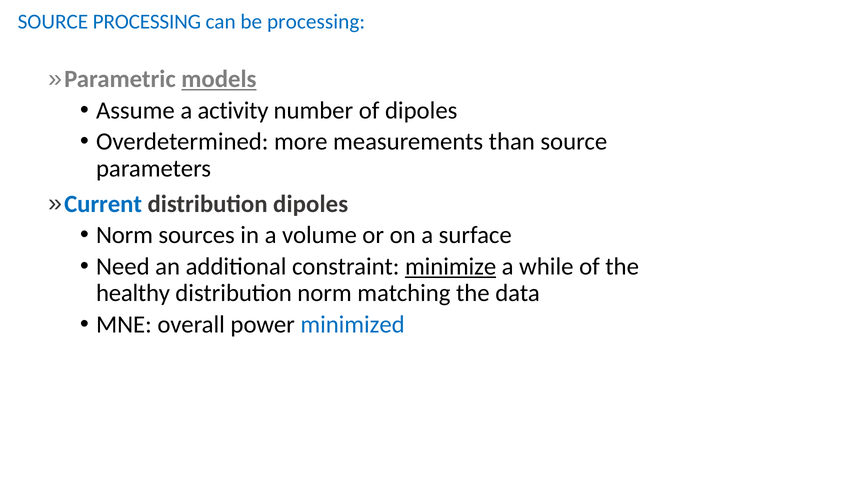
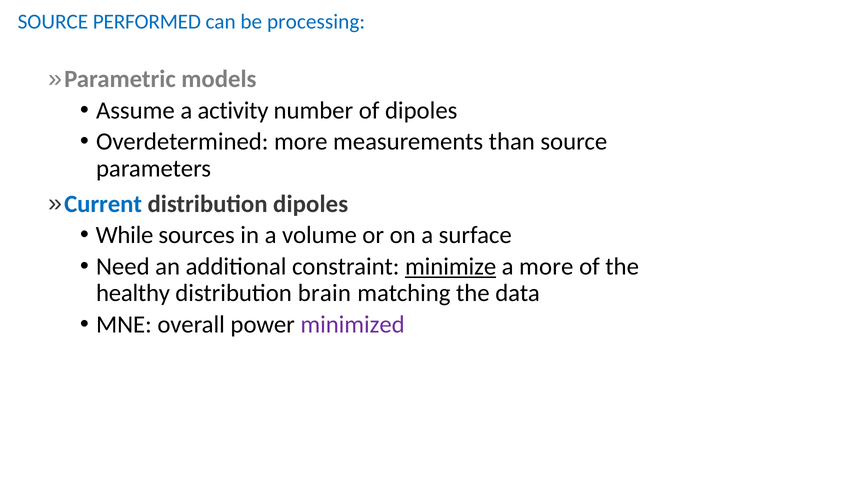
SOURCE PROCESSING: PROCESSING -> PERFORMED (147, 22)
models underline: present -> none (219, 79)
Norm: Norm -> While (125, 235)
a while: while -> more (546, 267)
distribution norm: norm -> brain (324, 293)
minimized colour: blue -> purple (353, 325)
